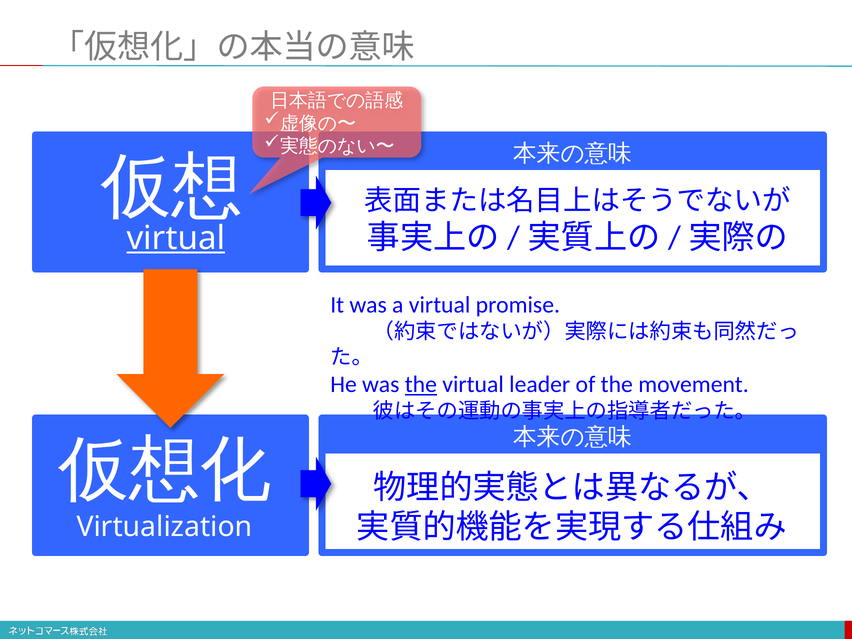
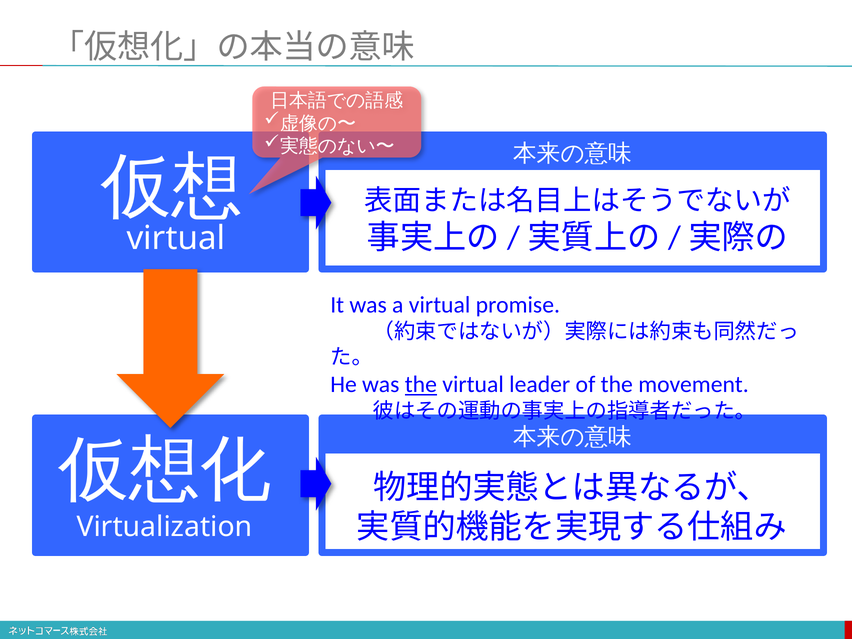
virtual underline: present -> none (176, 238)
